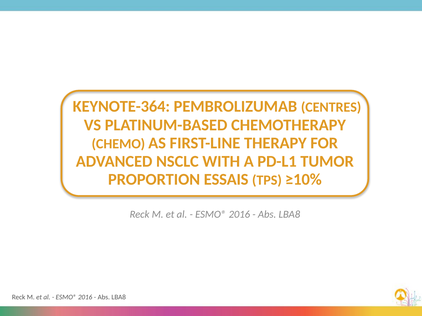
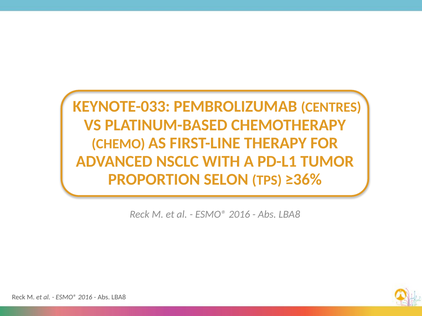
KEYNOTE-364: KEYNOTE-364 -> KEYNOTE-033 (121, 107)
ESSAIS: ESSAIS -> SELON (226, 180)
≥10%: ≥10% -> ≥36% (303, 180)
